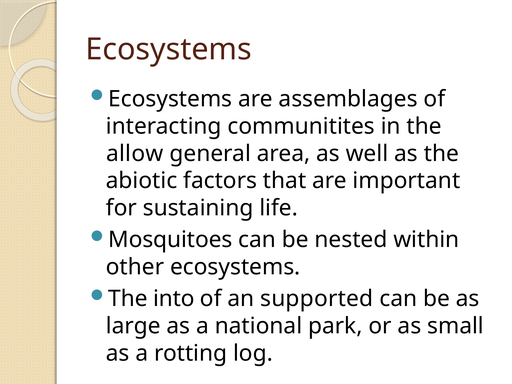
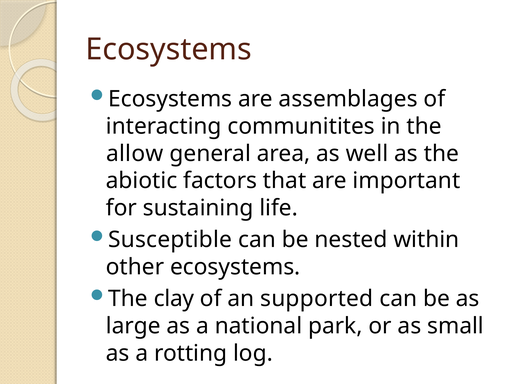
Mosquitoes: Mosquitoes -> Susceptible (170, 240)
into: into -> clay (174, 299)
